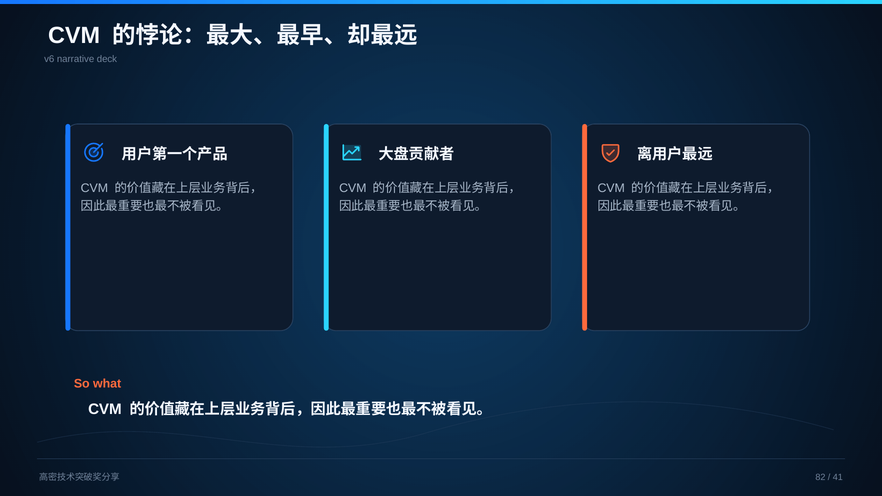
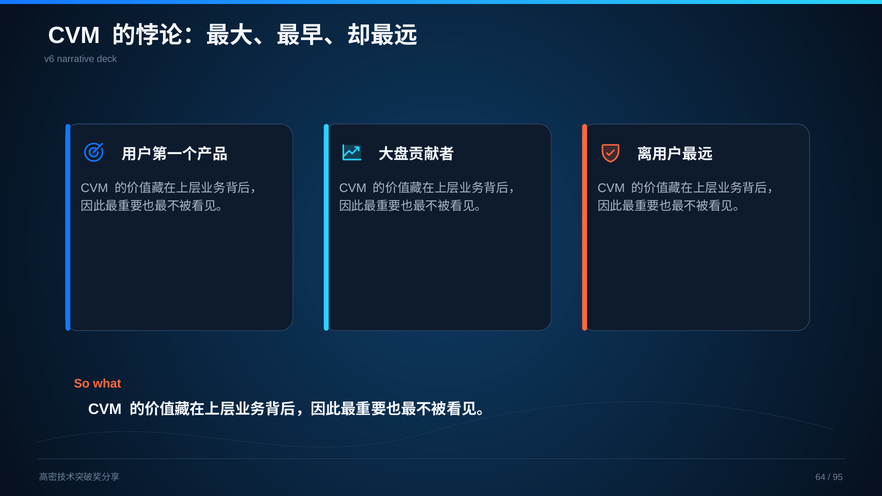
82: 82 -> 64 (820, 477)
41: 41 -> 95 (838, 477)
